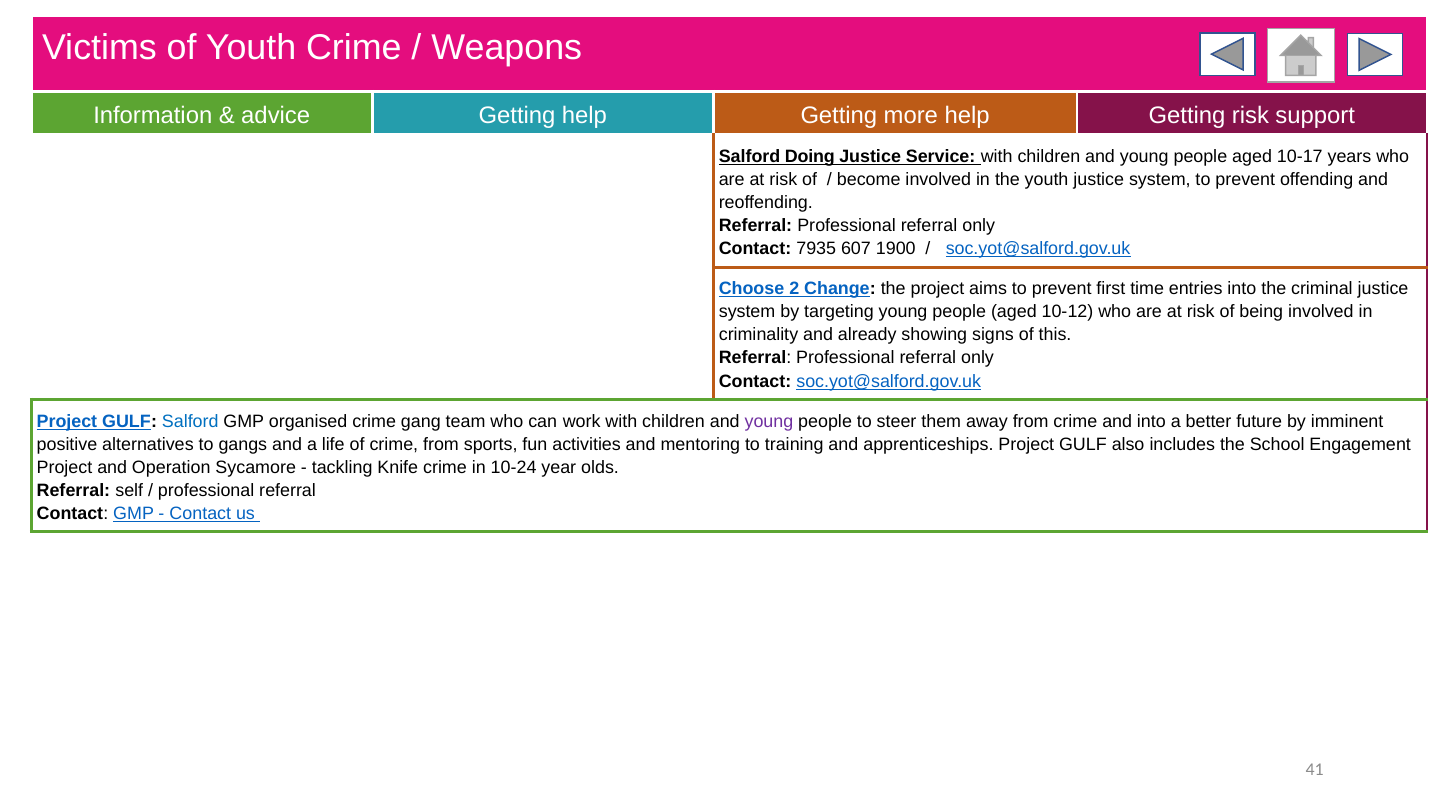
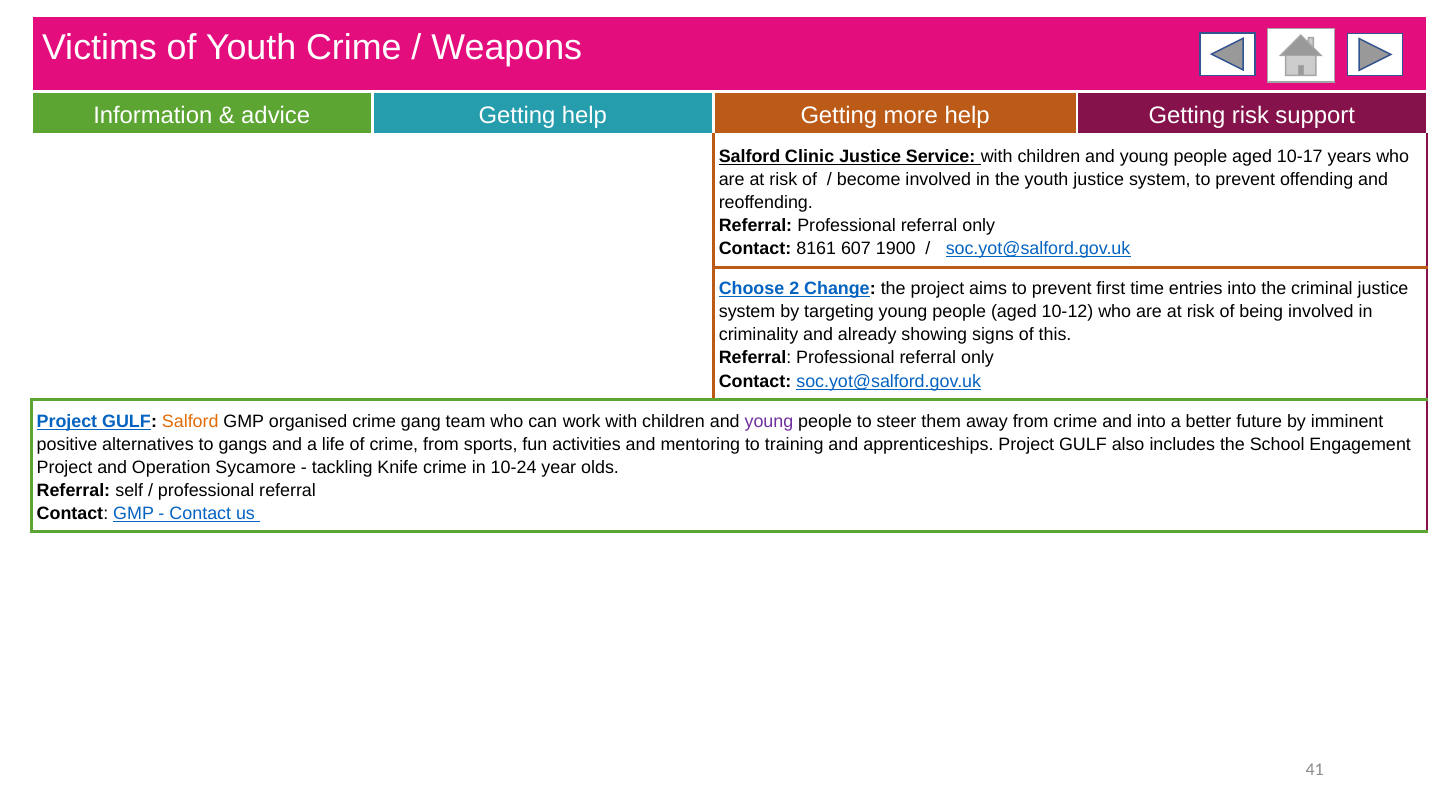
Doing: Doing -> Clinic (810, 157)
7935: 7935 -> 8161 (816, 249)
Salford colour: blue -> orange (190, 421)
